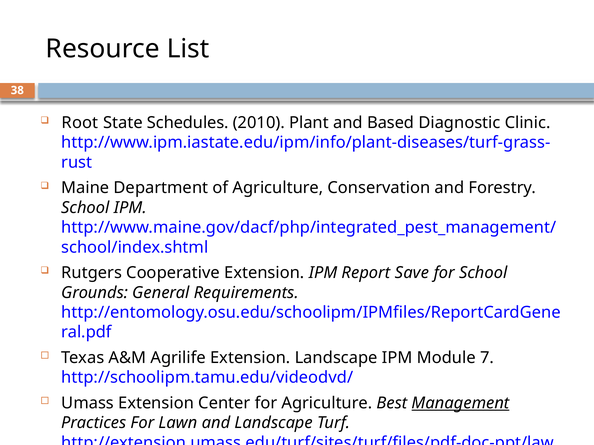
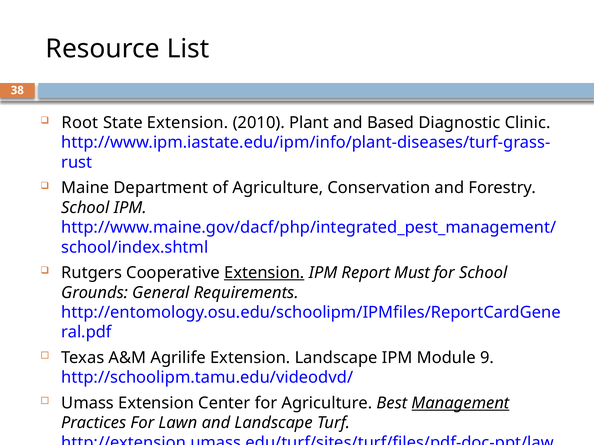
State Schedules: Schedules -> Extension (188, 123)
Extension underline: none -> present (264, 273)
Save: Save -> Must (412, 273)
7: 7 -> 9 (487, 358)
